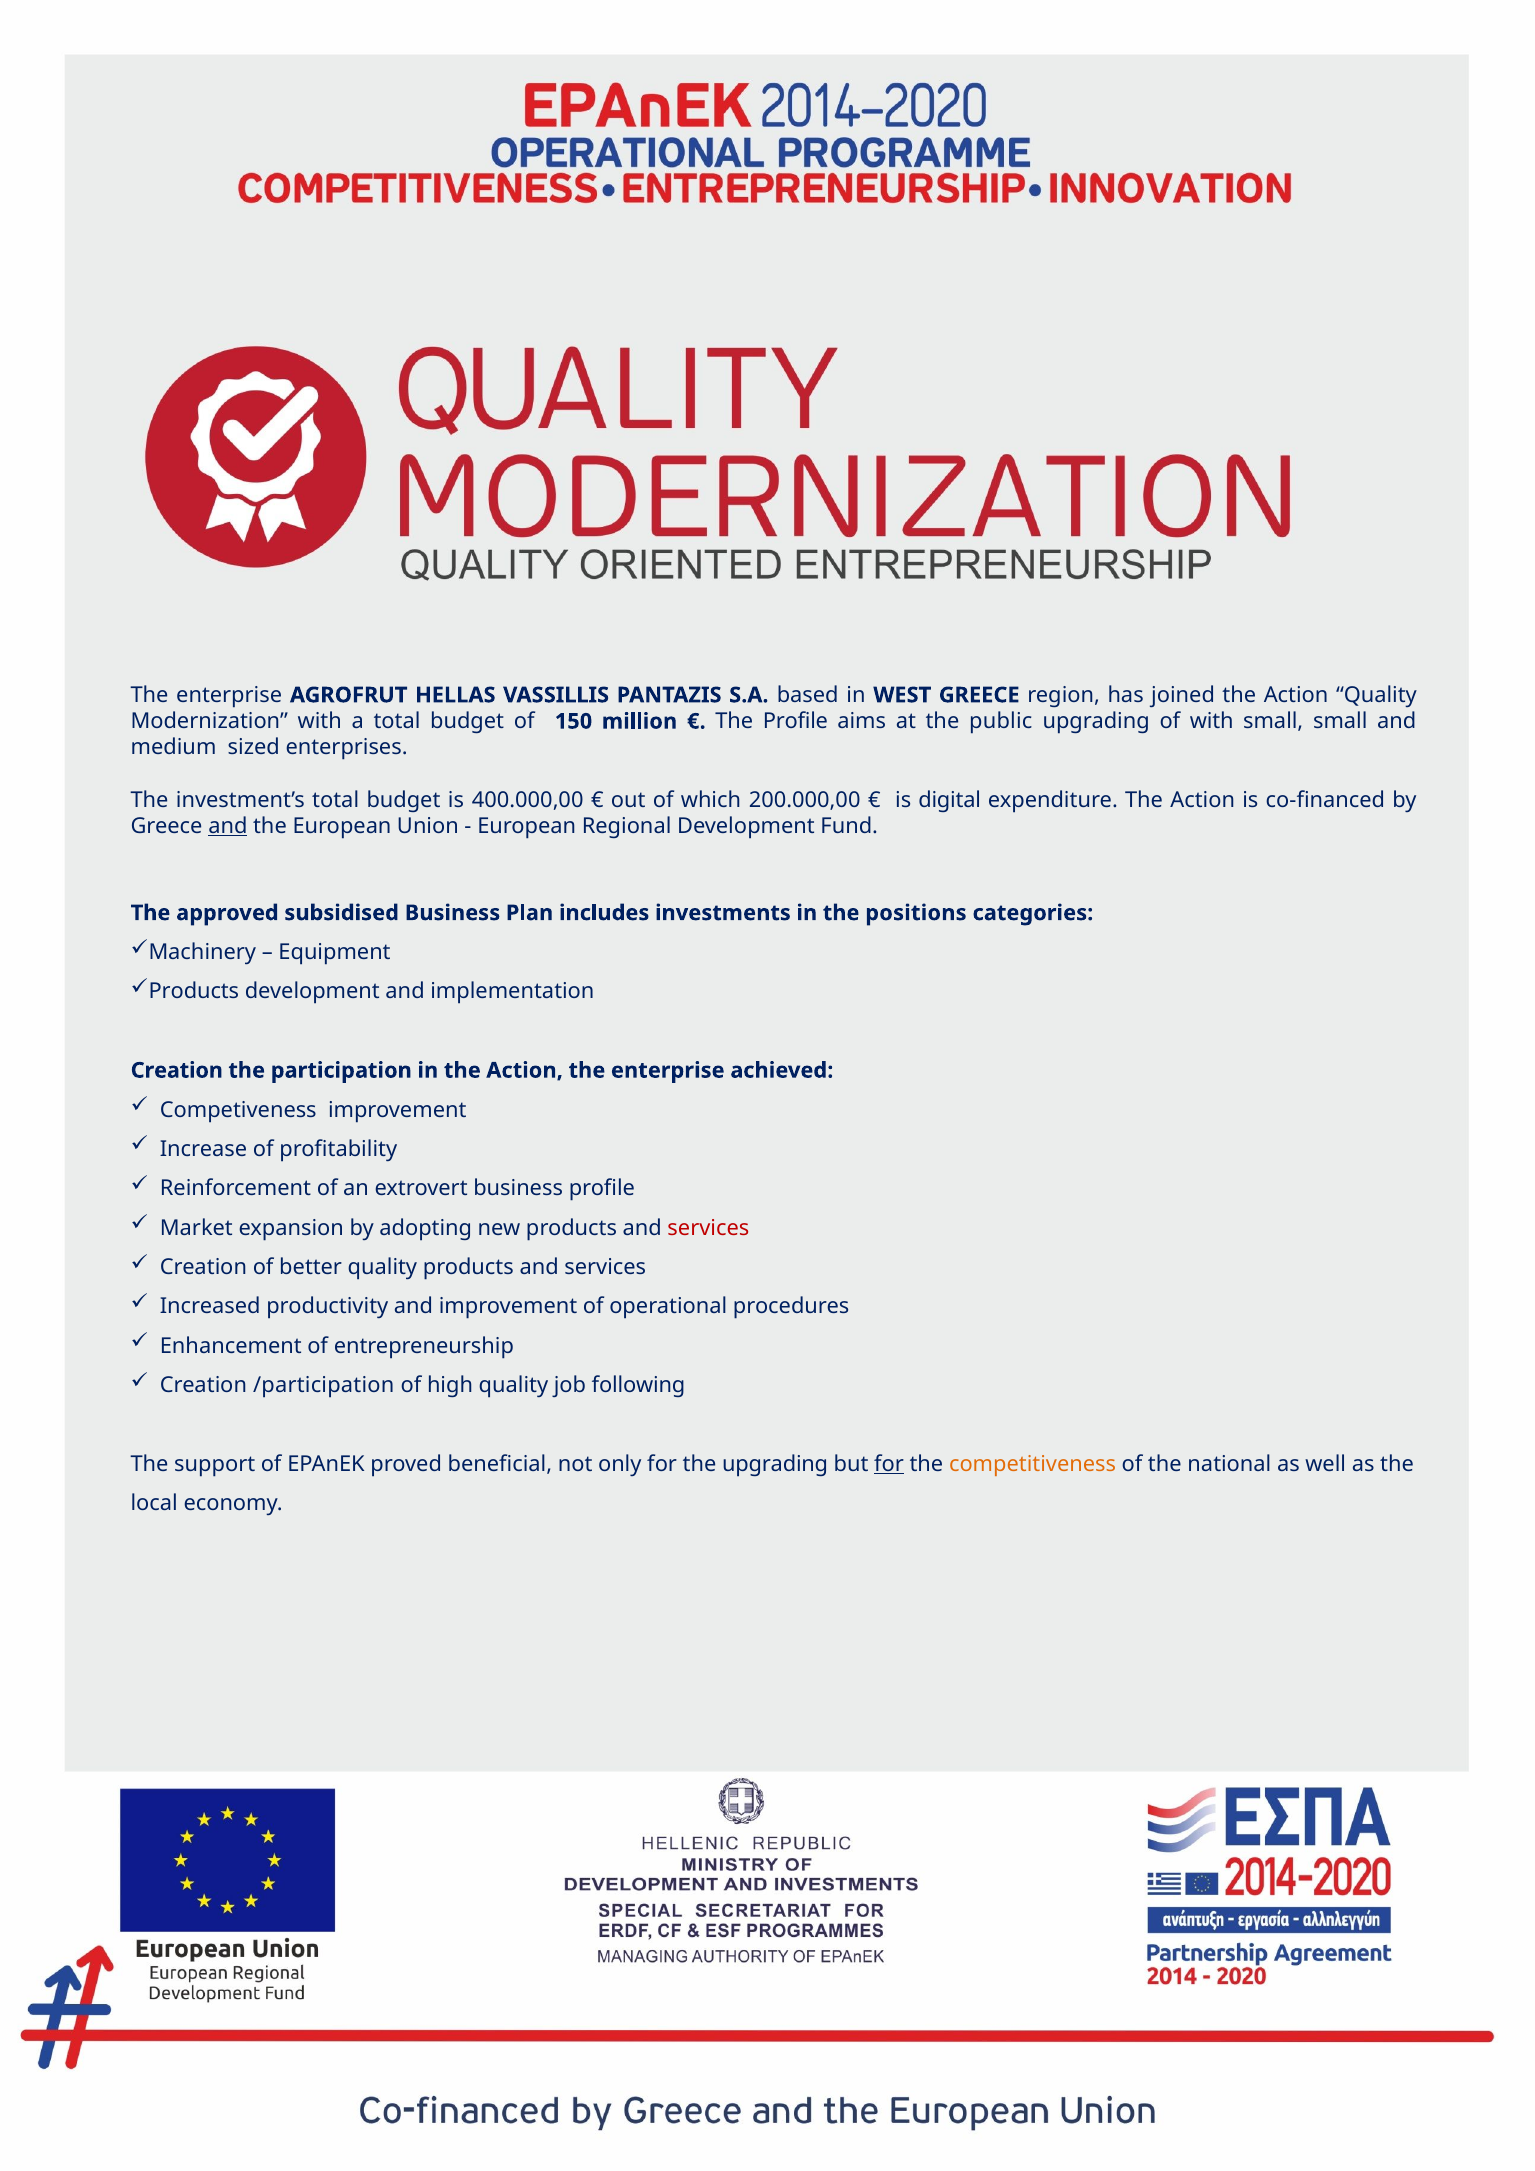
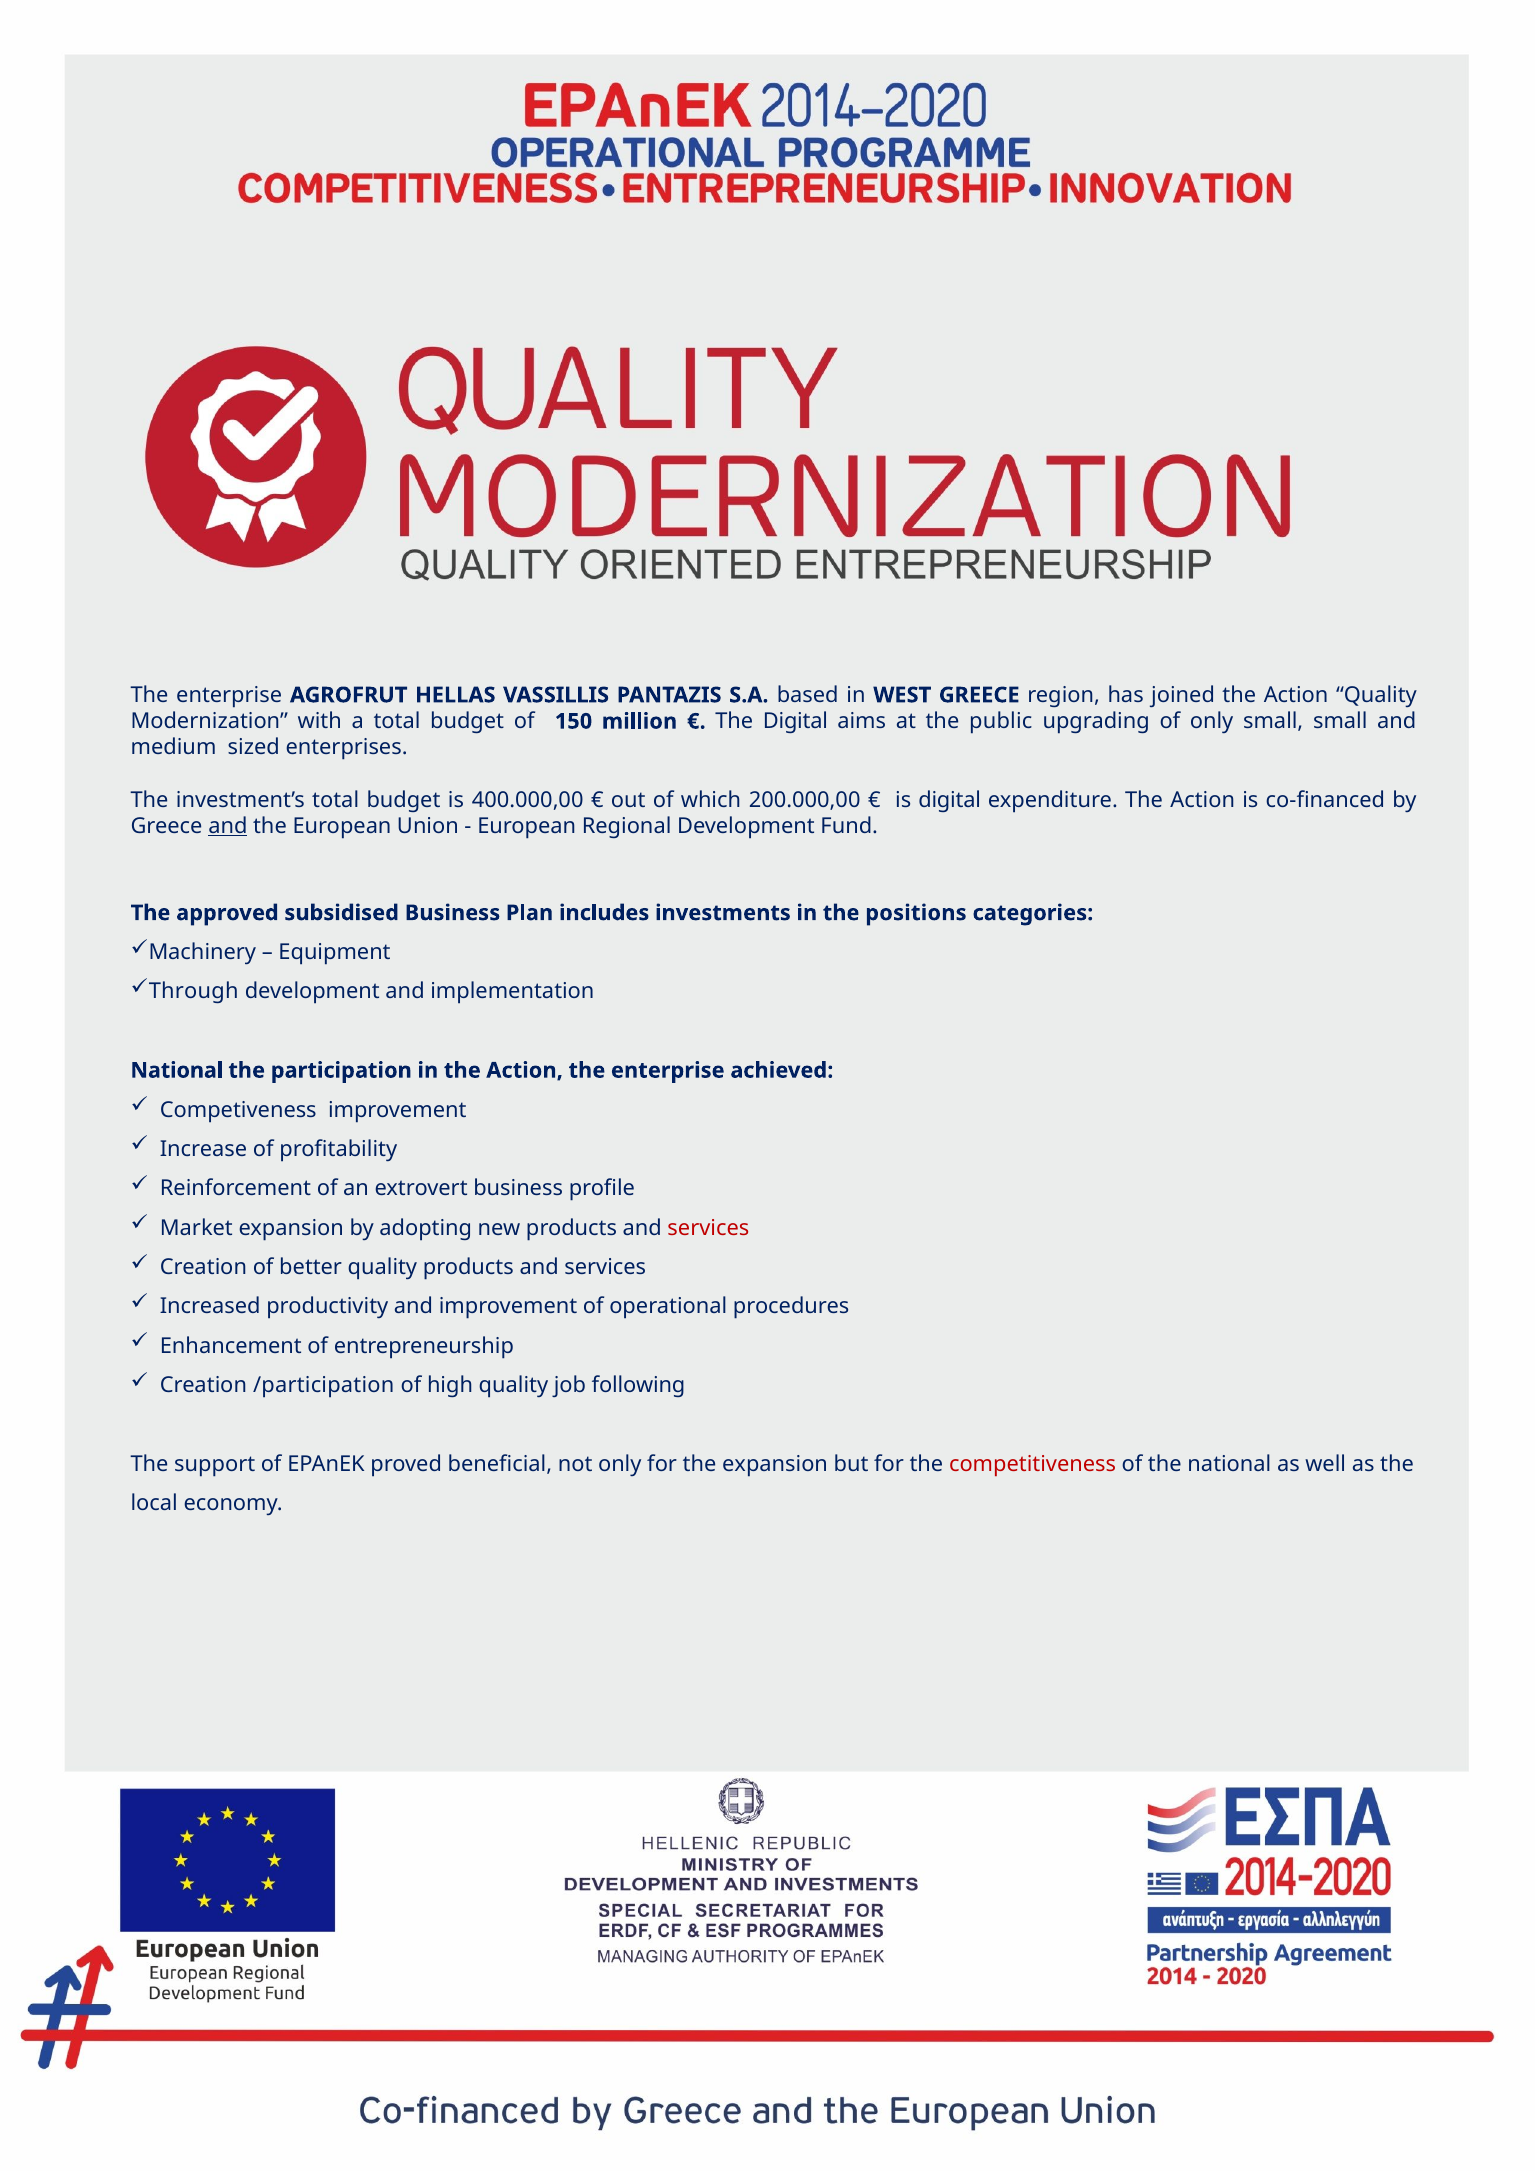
The Profile: Profile -> Digital (795, 721)
of with: with -> only (1212, 721)
Products: Products -> Through (194, 992)
Creation: Creation -> National (177, 1070)
the upgrading: upgrading -> expansion (775, 1464)
for underline: present -> none (889, 1464)
competitiveness colour: orange -> red (1033, 1464)
